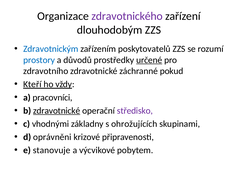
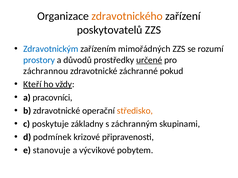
zdravotnického colour: purple -> orange (127, 16)
dlouhodobým: dlouhodobým -> poskytovatelů (110, 30)
poskytovatelů: poskytovatelů -> mimořádných (144, 49)
zdravotního: zdravotního -> záchrannou (46, 71)
zdravotnické underline: present -> none (57, 111)
středisko colour: purple -> orange (135, 111)
vhodnými: vhodnými -> poskytuje (50, 124)
ohrožujících: ohrožujících -> záchranným (134, 124)
oprávněni: oprávněni -> podmínek (52, 137)
